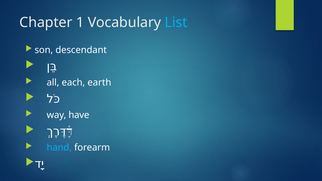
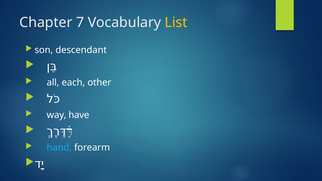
1: 1 -> 7 (80, 23)
List colour: light blue -> yellow (176, 23)
earth: earth -> other (99, 83)
